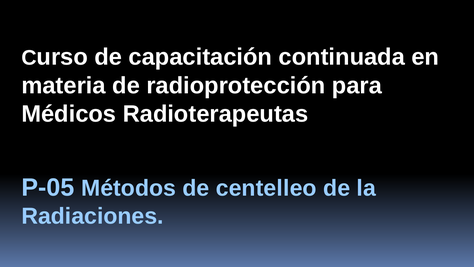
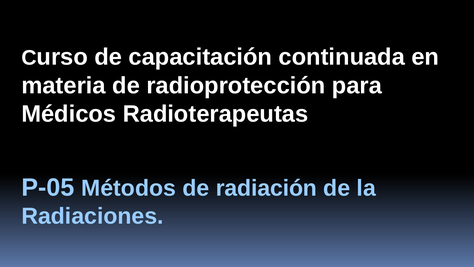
centelleo: centelleo -> radiación (266, 188)
